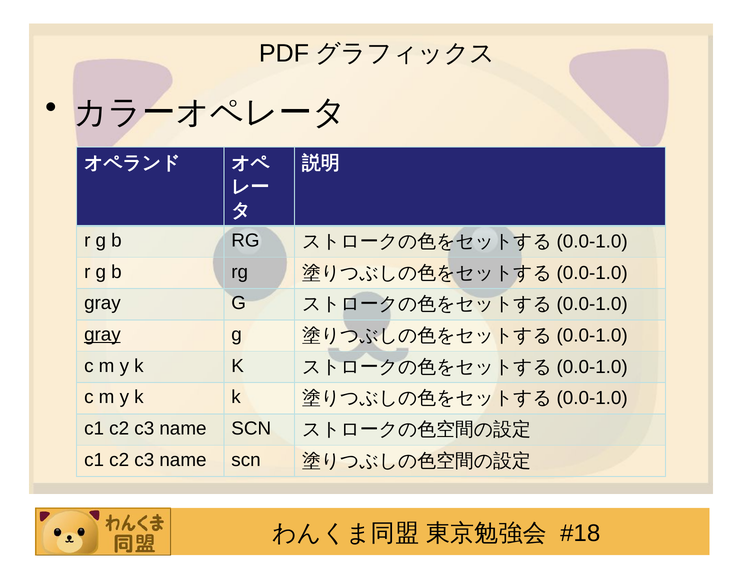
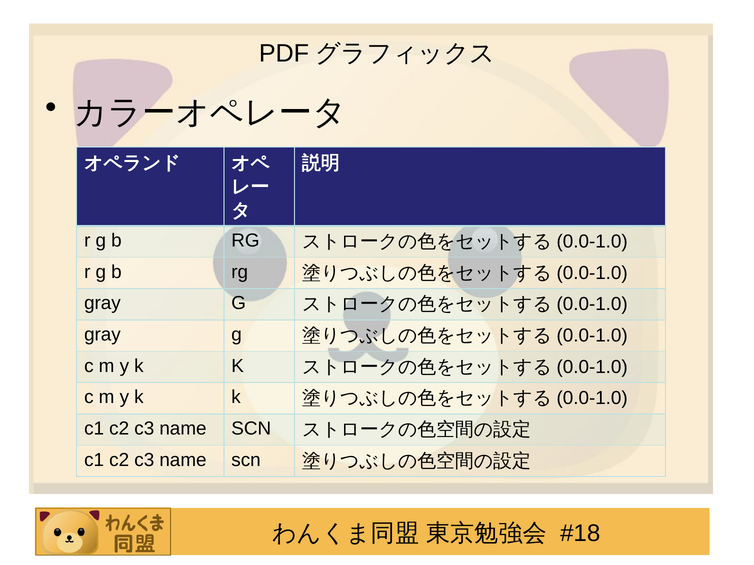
gray underline: present -> none (102, 335)
